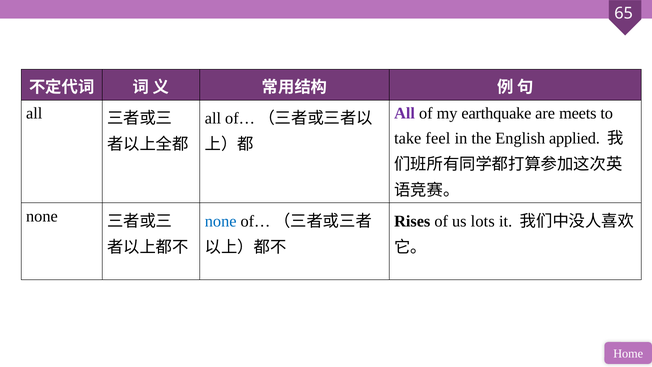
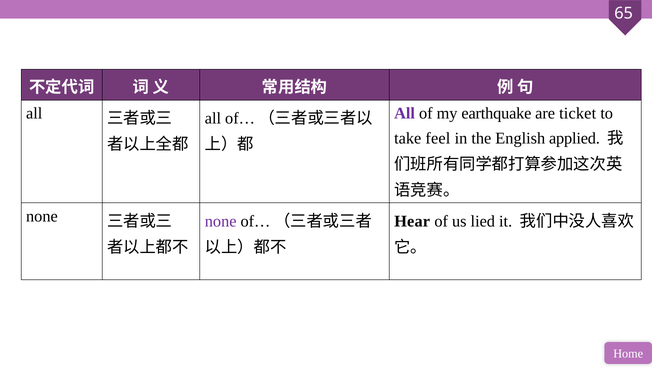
meets: meets -> ticket (578, 113)
none colour: blue -> purple (221, 221)
Rises: Rises -> Hear (412, 221)
lots: lots -> lied (483, 221)
